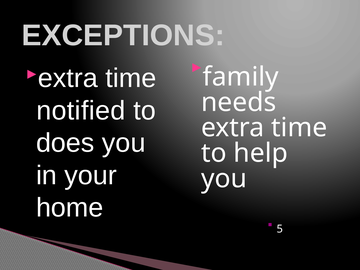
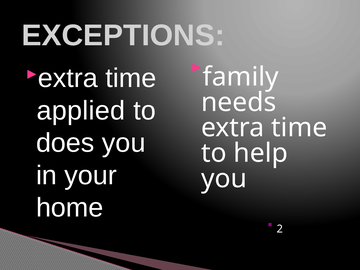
notified: notified -> applied (81, 111)
5: 5 -> 2 (280, 229)
